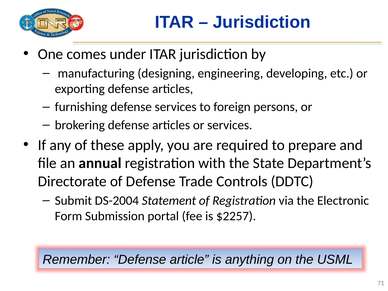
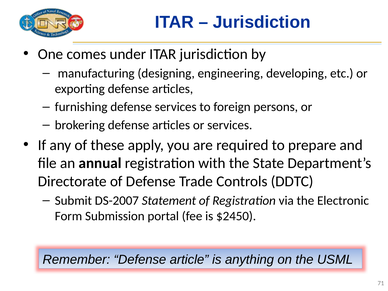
DS-2004: DS-2004 -> DS-2007 (117, 201)
$2257: $2257 -> $2450 (236, 216)
